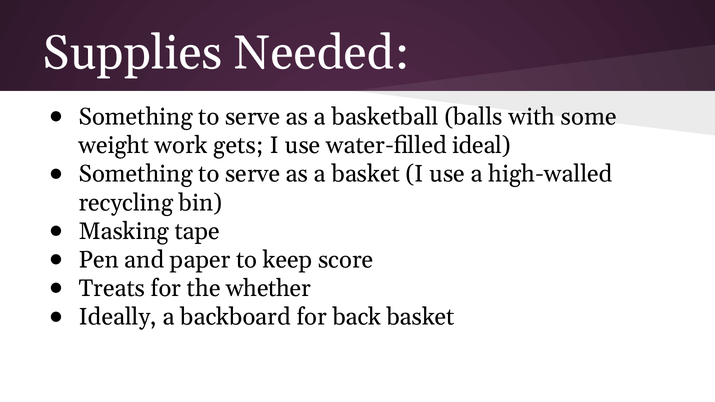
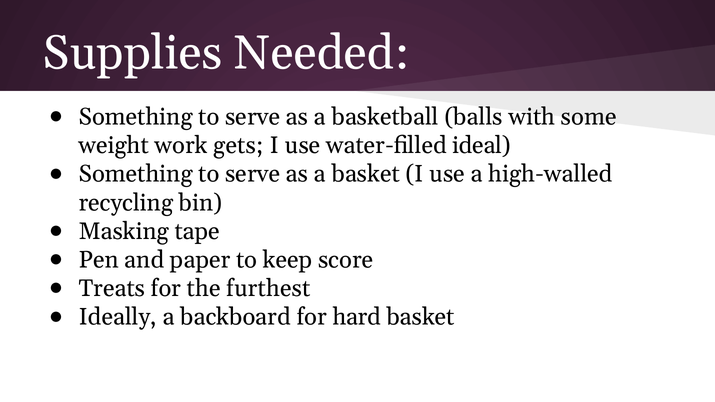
whether: whether -> furthest (268, 289)
back: back -> hard (357, 317)
